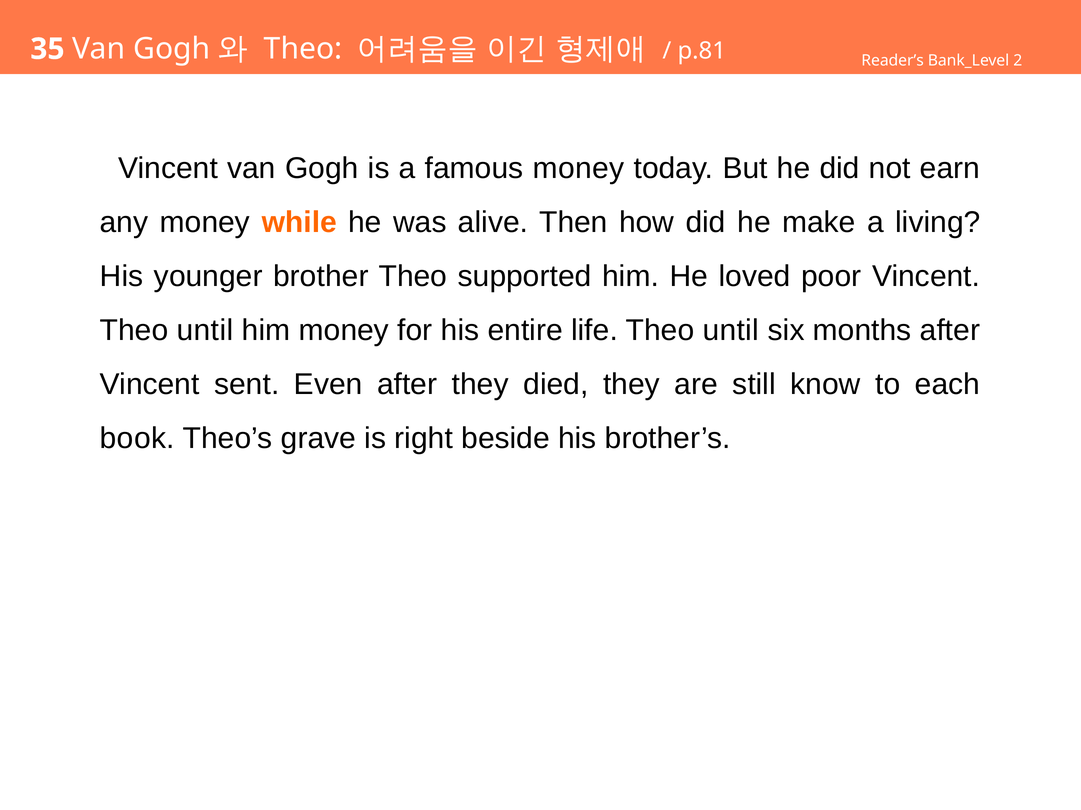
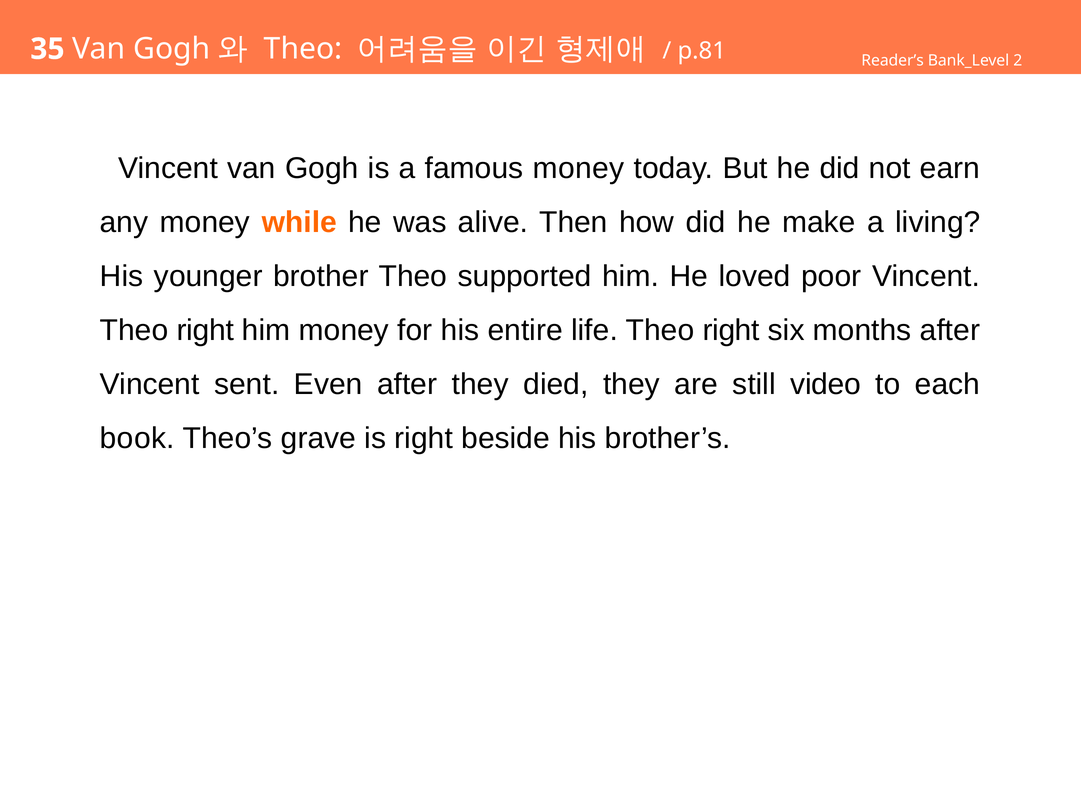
until: until -> right (205, 331)
life Theo until: until -> right (731, 331)
know: know -> video (826, 385)
